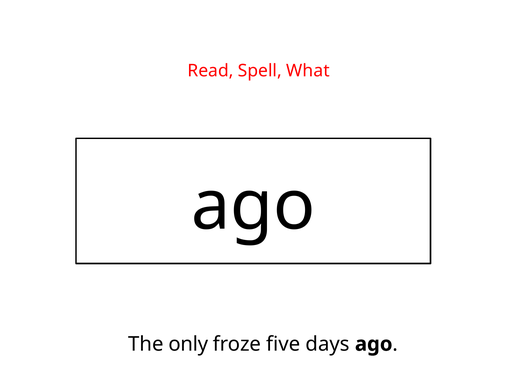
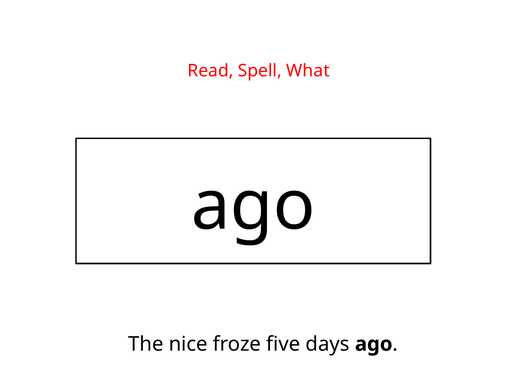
only: only -> nice (188, 344)
